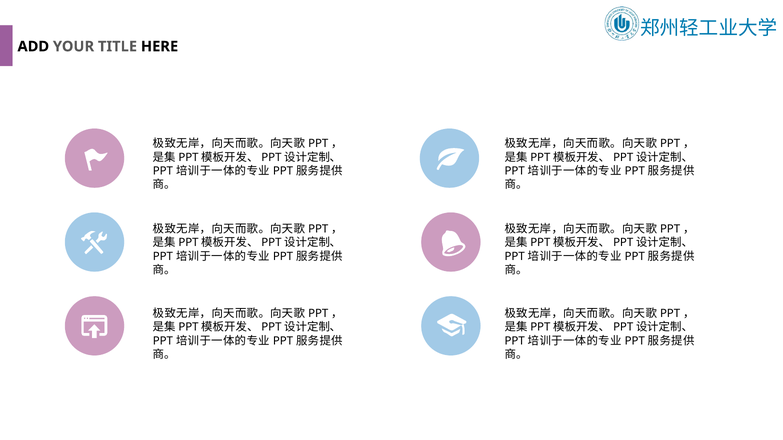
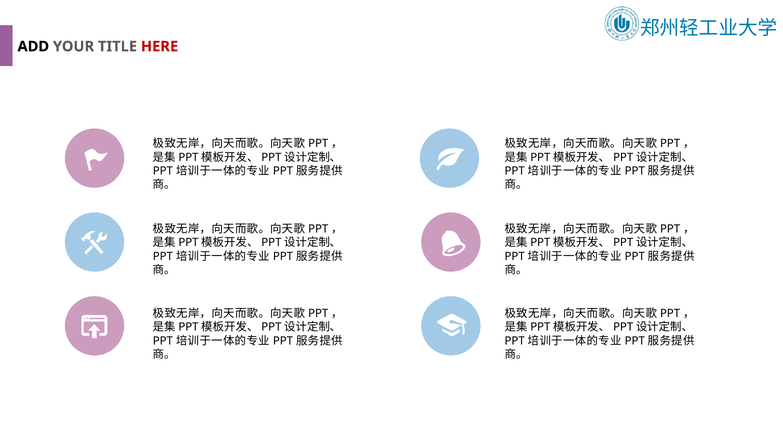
HERE colour: black -> red (160, 47)
